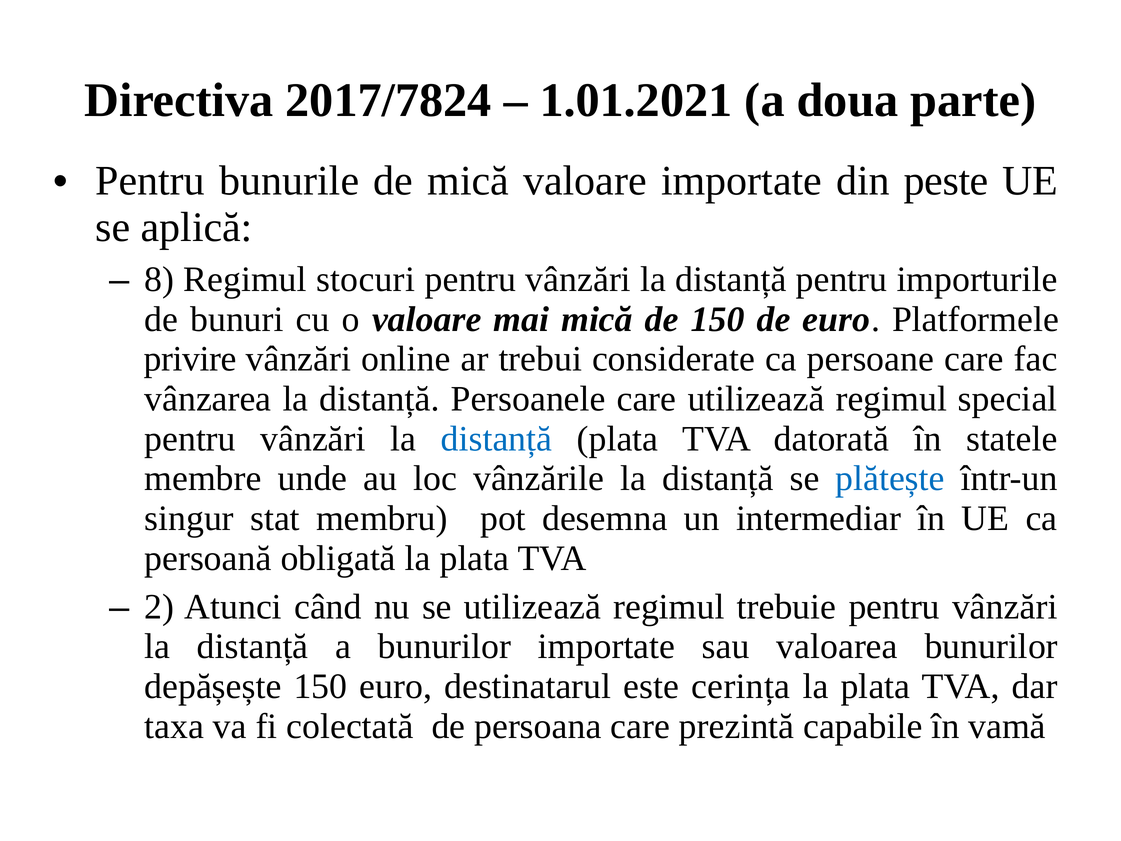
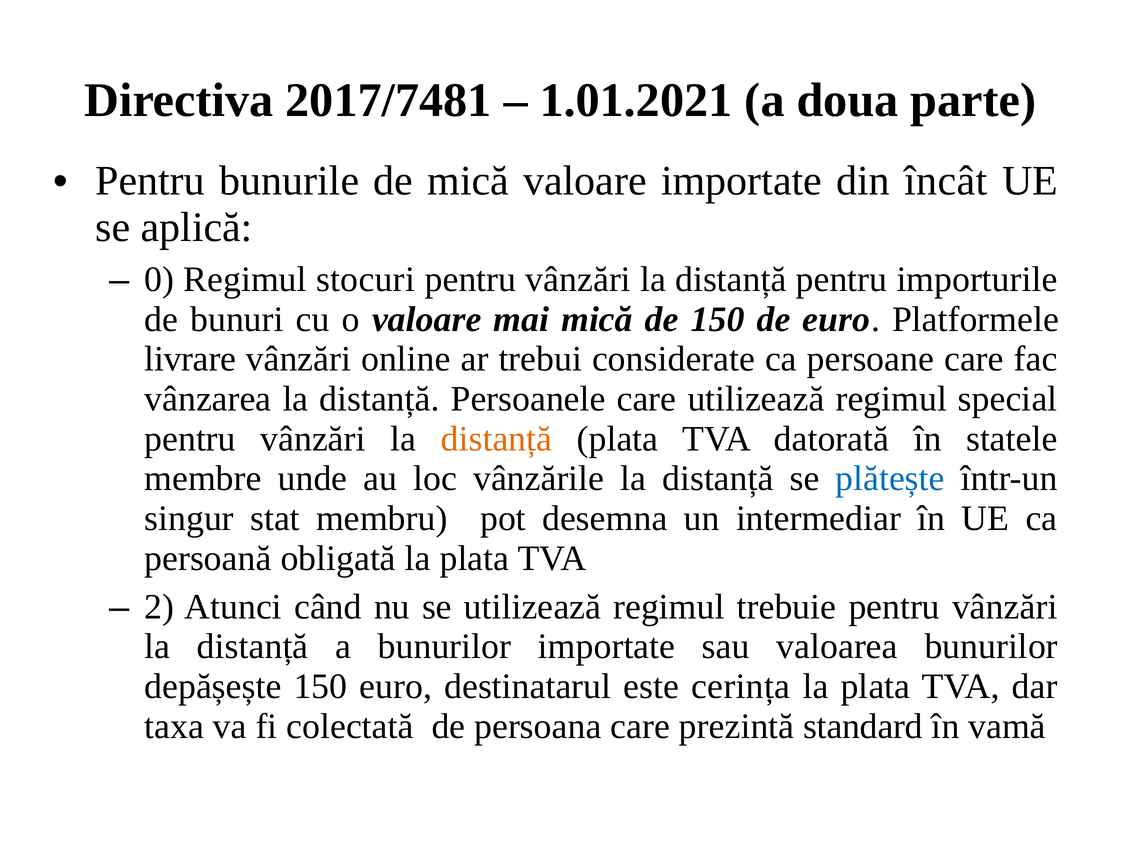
2017/7824: 2017/7824 -> 2017/7481 (388, 100)
peste: peste -> încât (946, 181)
8: 8 -> 0 (159, 279)
privire: privire -> livrare (190, 359)
distanță colour: blue -> orange (496, 439)
capabile: capabile -> standard (863, 726)
